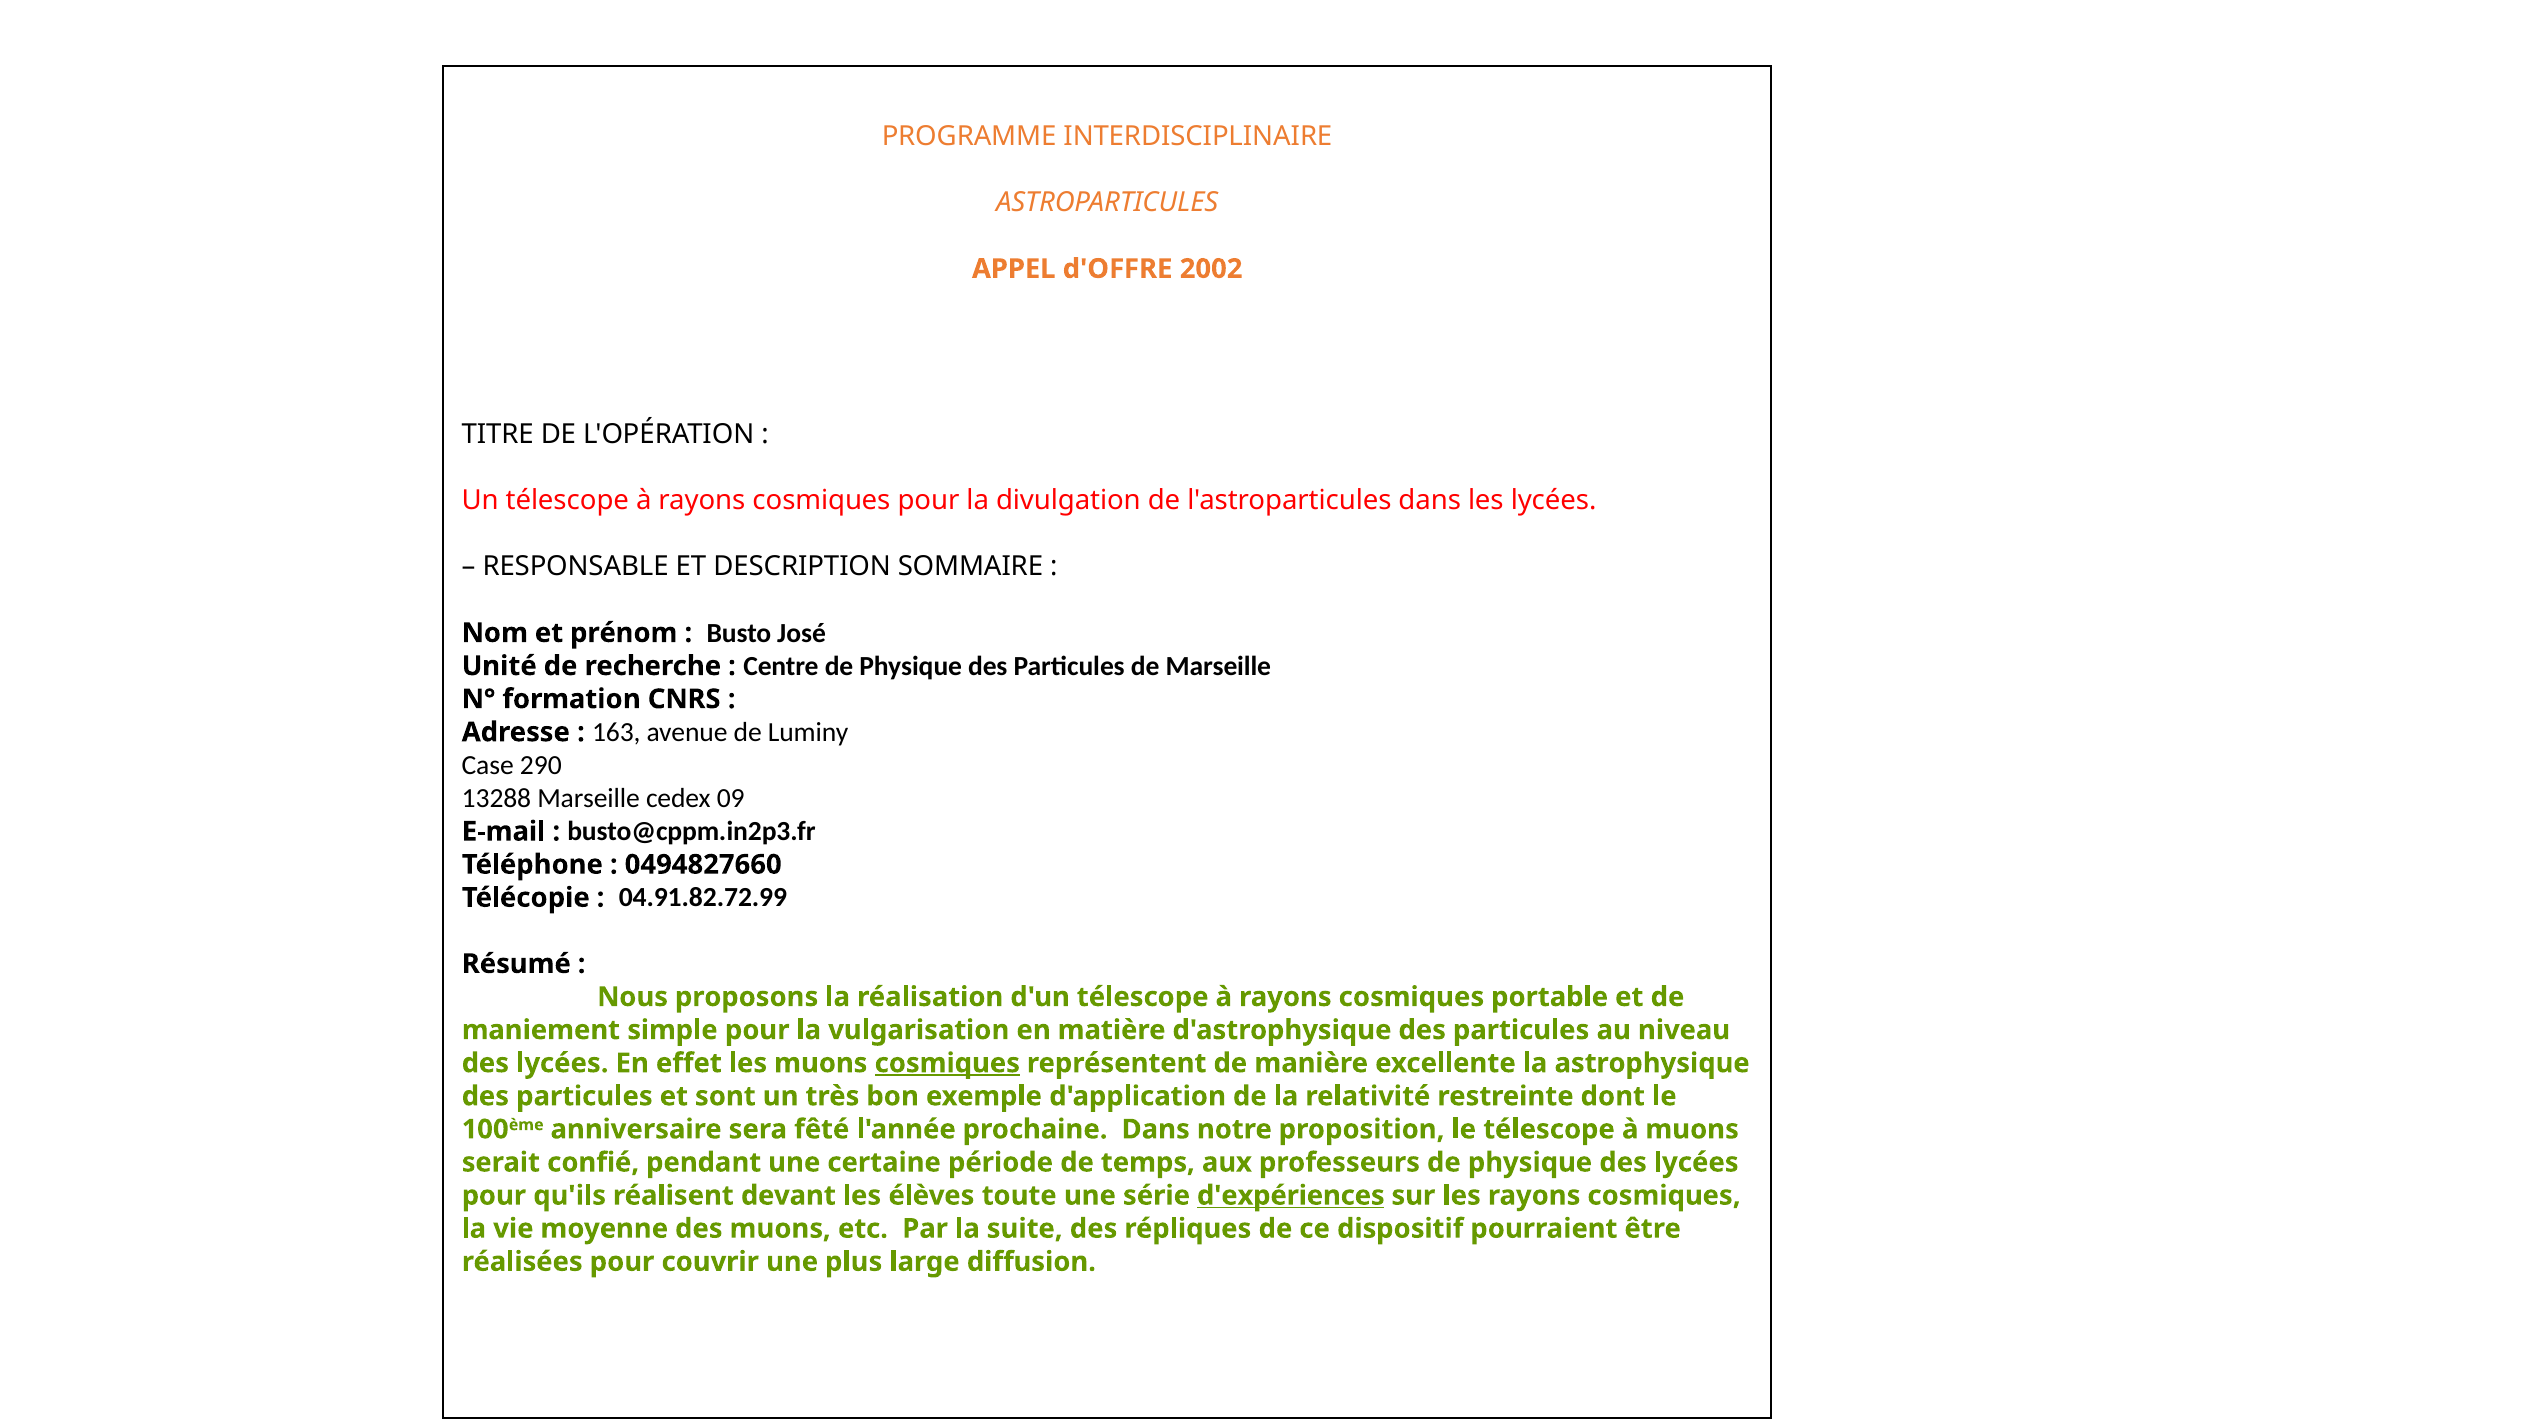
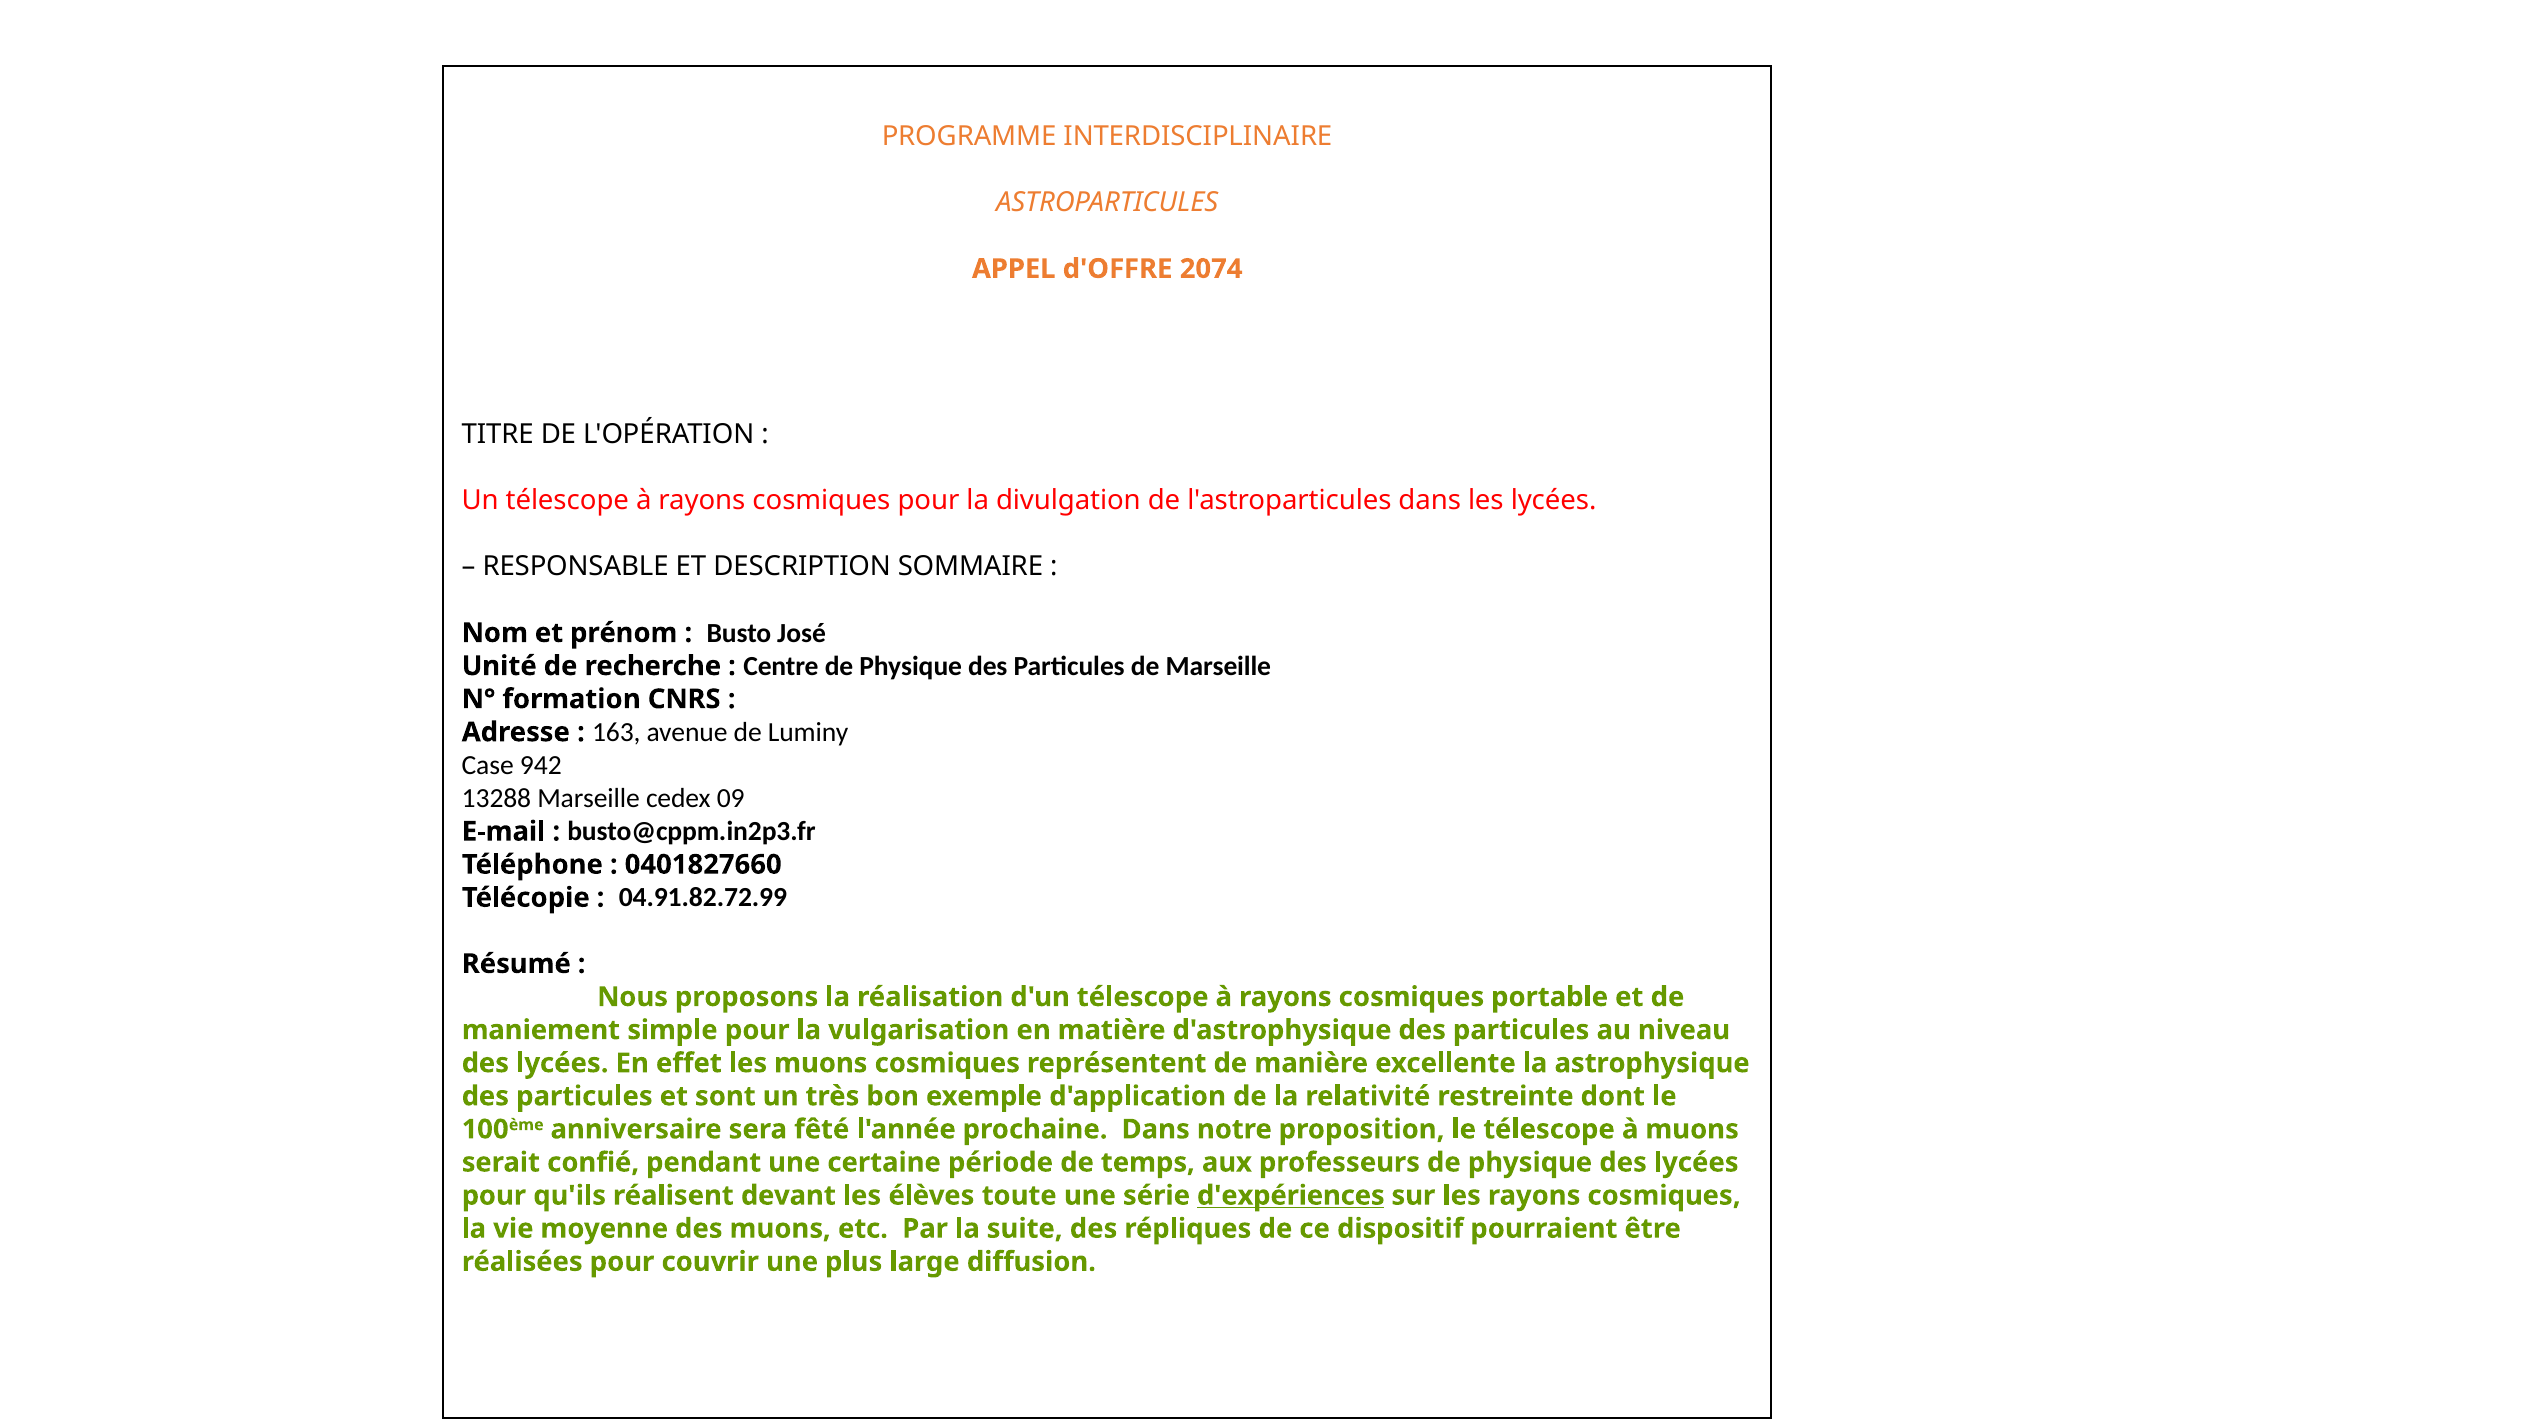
2002: 2002 -> 2074 (1211, 269)
290: 290 -> 942 (541, 765)
0494827660: 0494827660 -> 0401827660 (703, 865)
cosmiques underline: present -> none (947, 1063)
